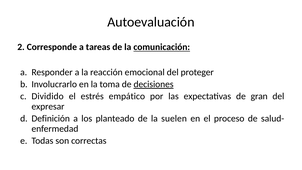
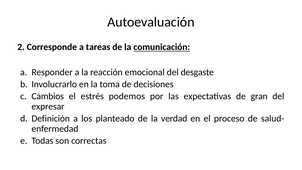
proteger: proteger -> desgaste (197, 72)
decisiones underline: present -> none (154, 84)
Dividido: Dividido -> Cambios (48, 96)
empático: empático -> podemos (127, 96)
suelen: suelen -> verdad (174, 118)
